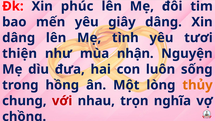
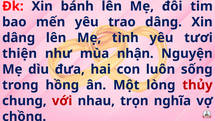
phúc: phúc -> bánh (77, 6)
giây: giây -> trao (122, 22)
thủy colour: orange -> red (197, 85)
